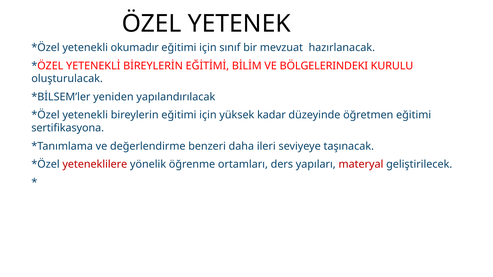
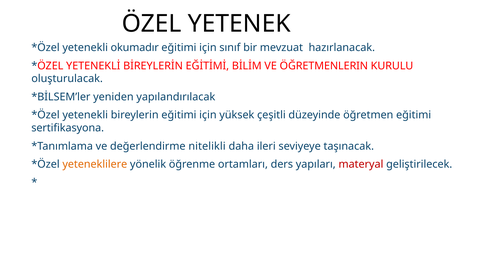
BÖLGELERINDEKI: BÖLGELERINDEKI -> ÖĞRETMENLERIN (324, 66)
kadar: kadar -> çeşitli (271, 115)
benzeri: benzeri -> nitelikli (207, 146)
yeteneklilere colour: red -> orange (95, 164)
